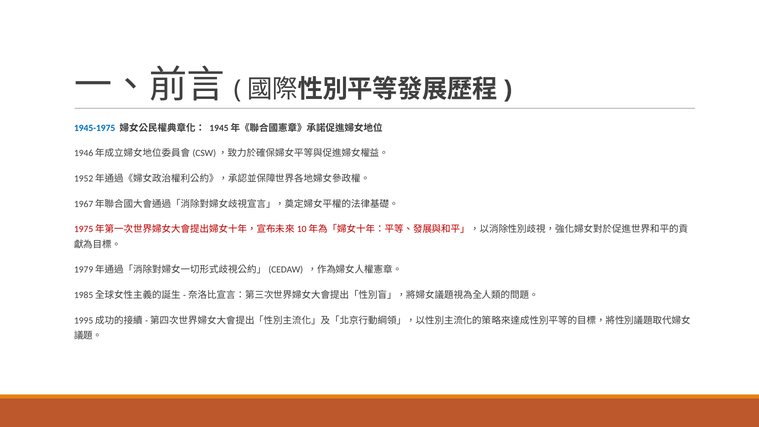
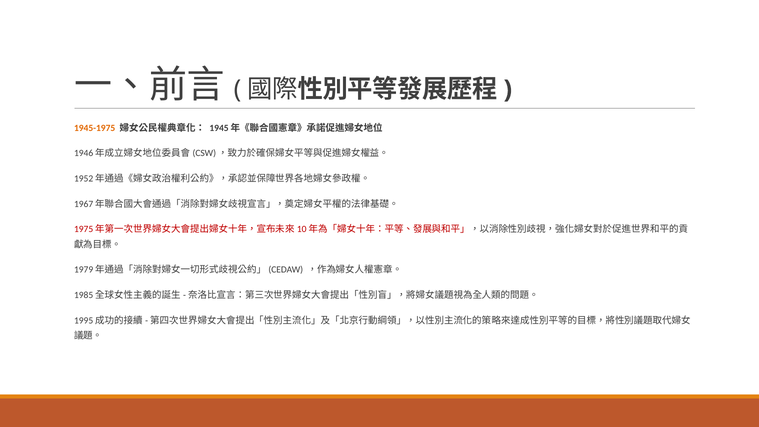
1945-1975 colour: blue -> orange (95, 128)
